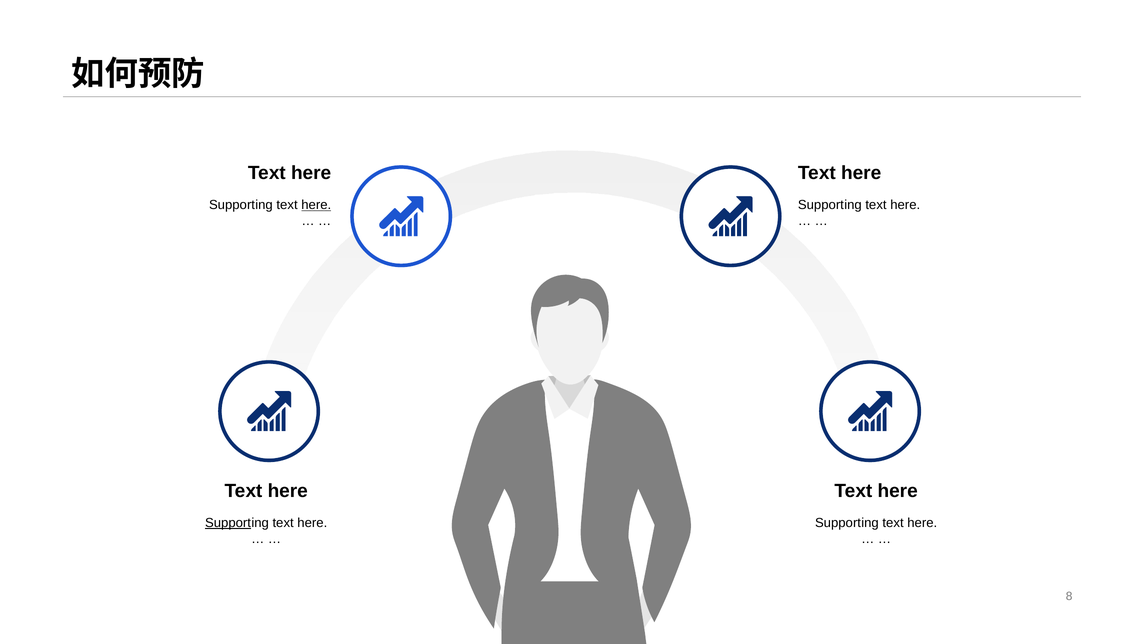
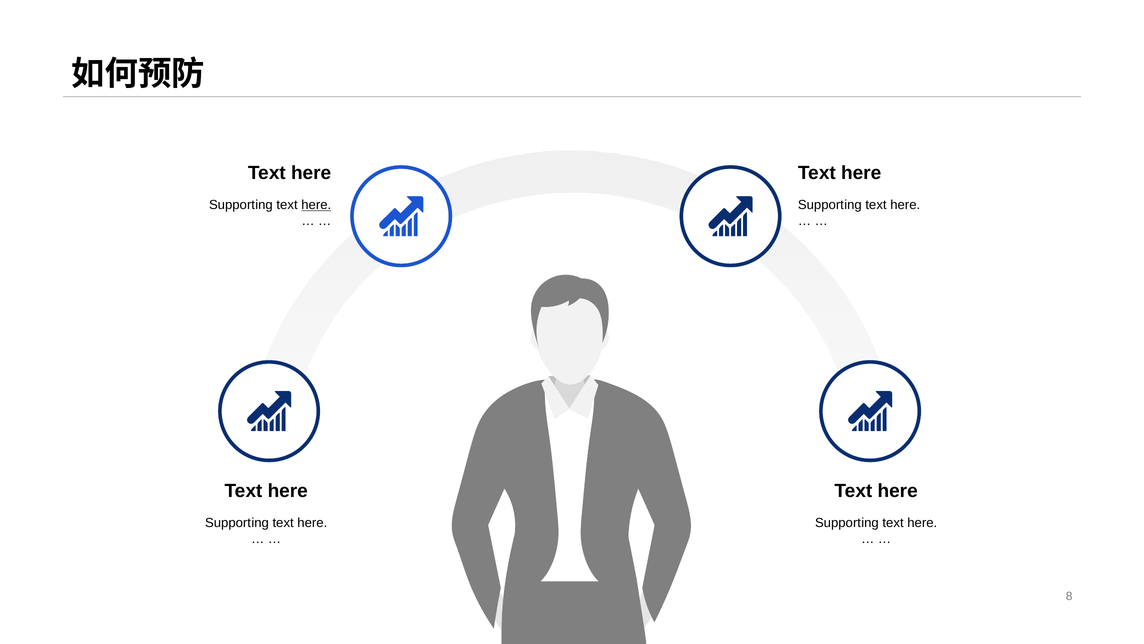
Support underline: present -> none (228, 523)
